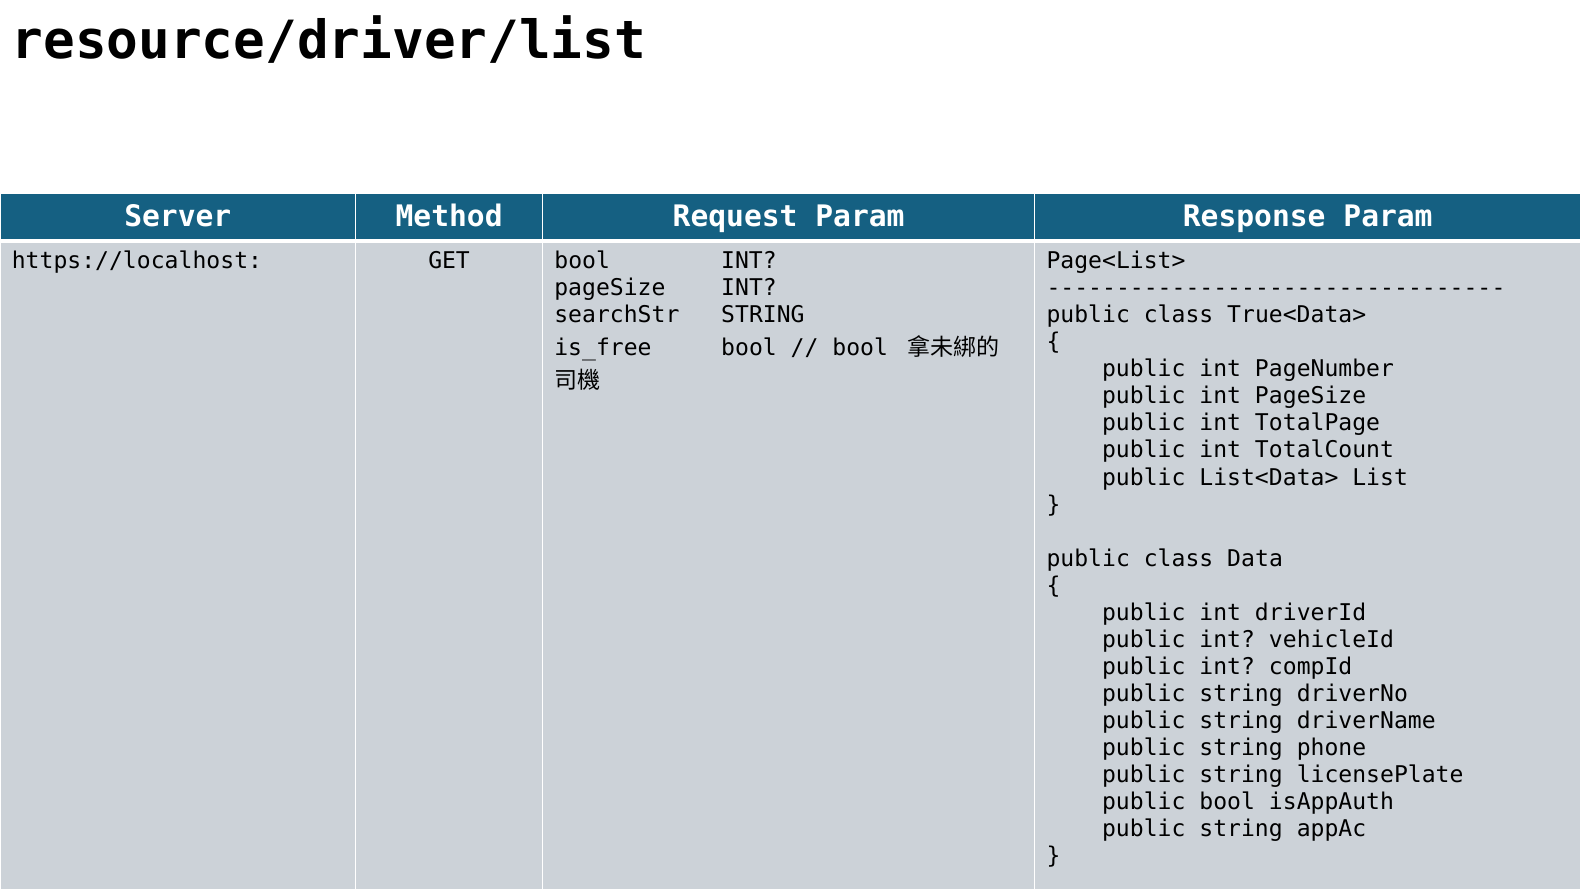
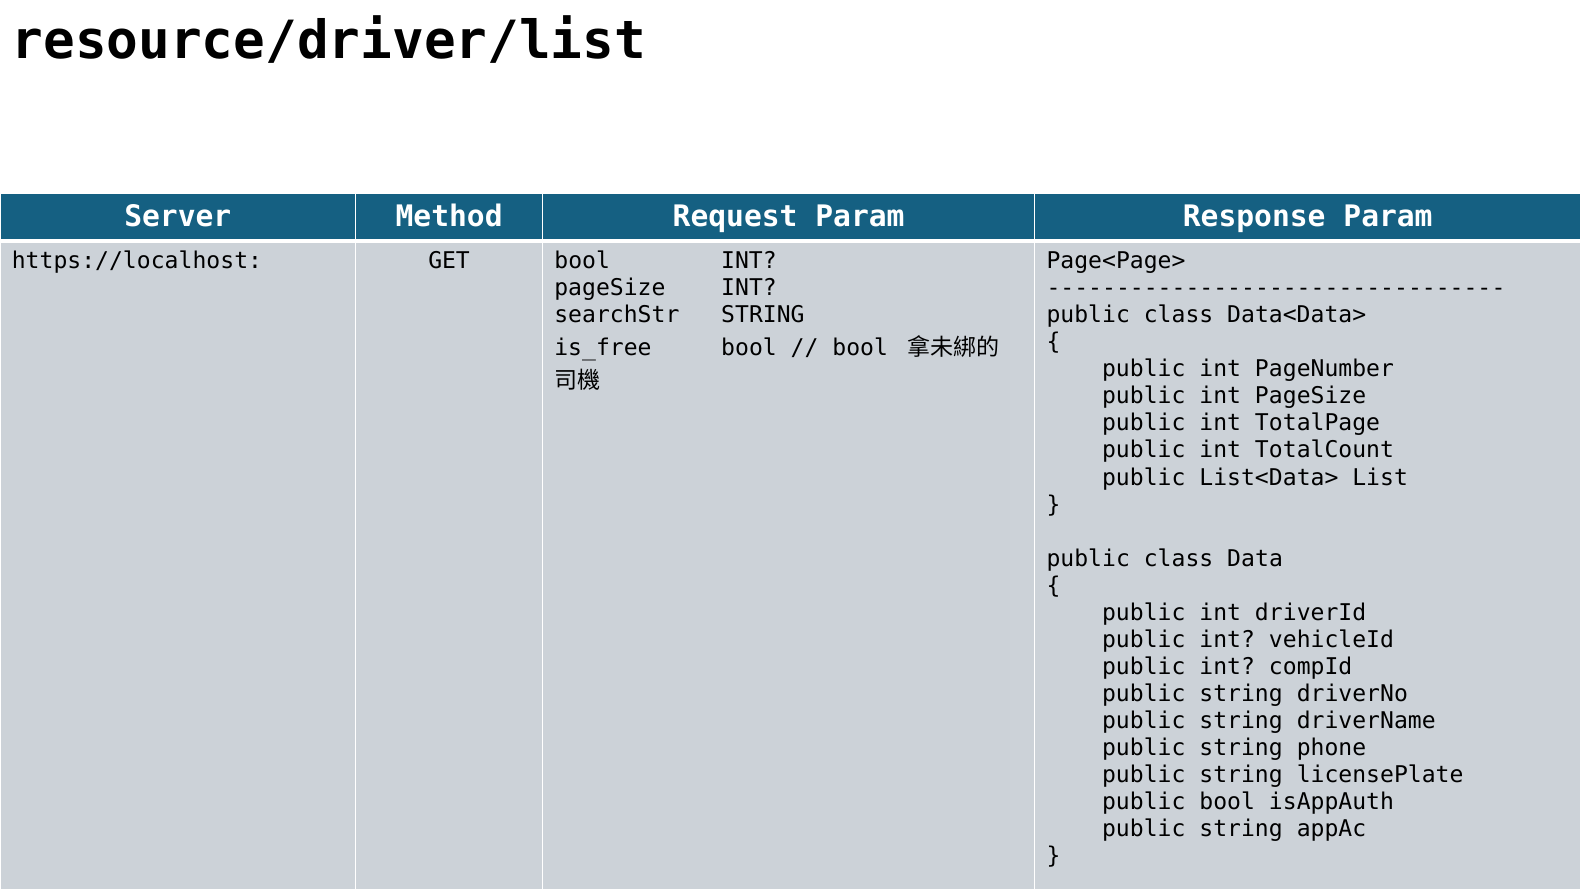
Page<List>: Page<List> -> Page<Page> (1116, 261)
True<Data>: True<Data> -> Data<Data> (1297, 315)
